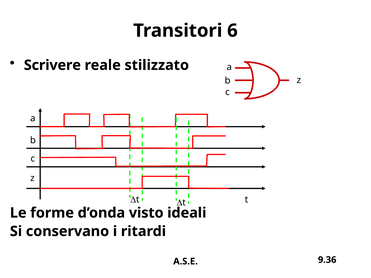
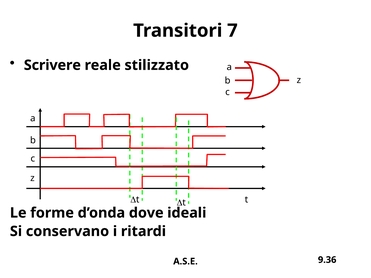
6: 6 -> 7 (232, 31)
visto: visto -> dove (146, 213)
